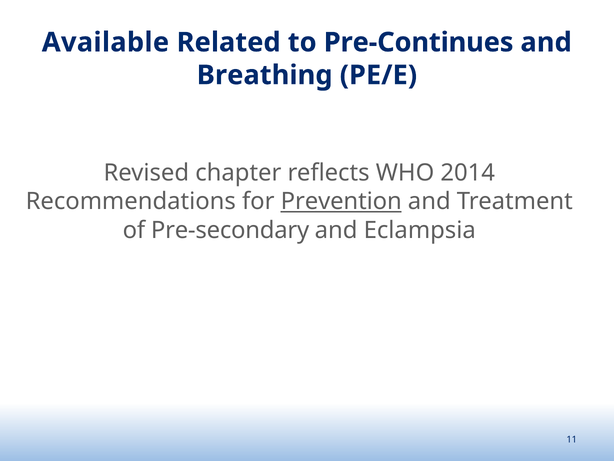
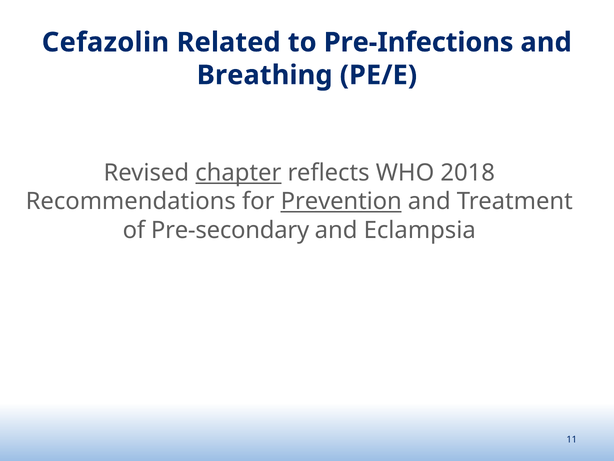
Available: Available -> Cefazolin (105, 42)
Pre-Continues: Pre-Continues -> Pre-Infections (419, 42)
chapter underline: none -> present (238, 173)
2014: 2014 -> 2018 (468, 173)
